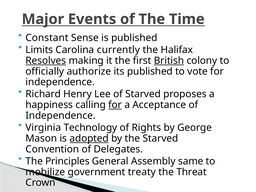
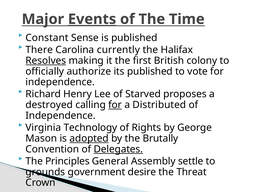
Events underline: none -> present (92, 19)
Limits: Limits -> There (39, 50)
British underline: present -> none (169, 61)
happiness: happiness -> destroyed (49, 105)
Acceptance: Acceptance -> Distributed (159, 105)
the Starved: Starved -> Brutally (160, 138)
Delegates underline: none -> present (118, 149)
same: same -> settle (191, 161)
mobilize: mobilize -> grounds (45, 172)
treaty: treaty -> desire (142, 172)
